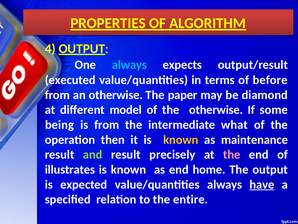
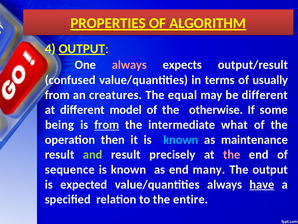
always colour: light blue -> pink (129, 65)
executed: executed -> confused (70, 80)
before: before -> usually (270, 80)
an otherwise: otherwise -> creatures (116, 95)
paper: paper -> equal (182, 95)
be diamond: diamond -> different (265, 95)
from underline: none -> present (107, 124)
known colour: yellow -> light blue (181, 139)
illustrates: illustrates -> sequence (70, 169)
home: home -> many (209, 169)
